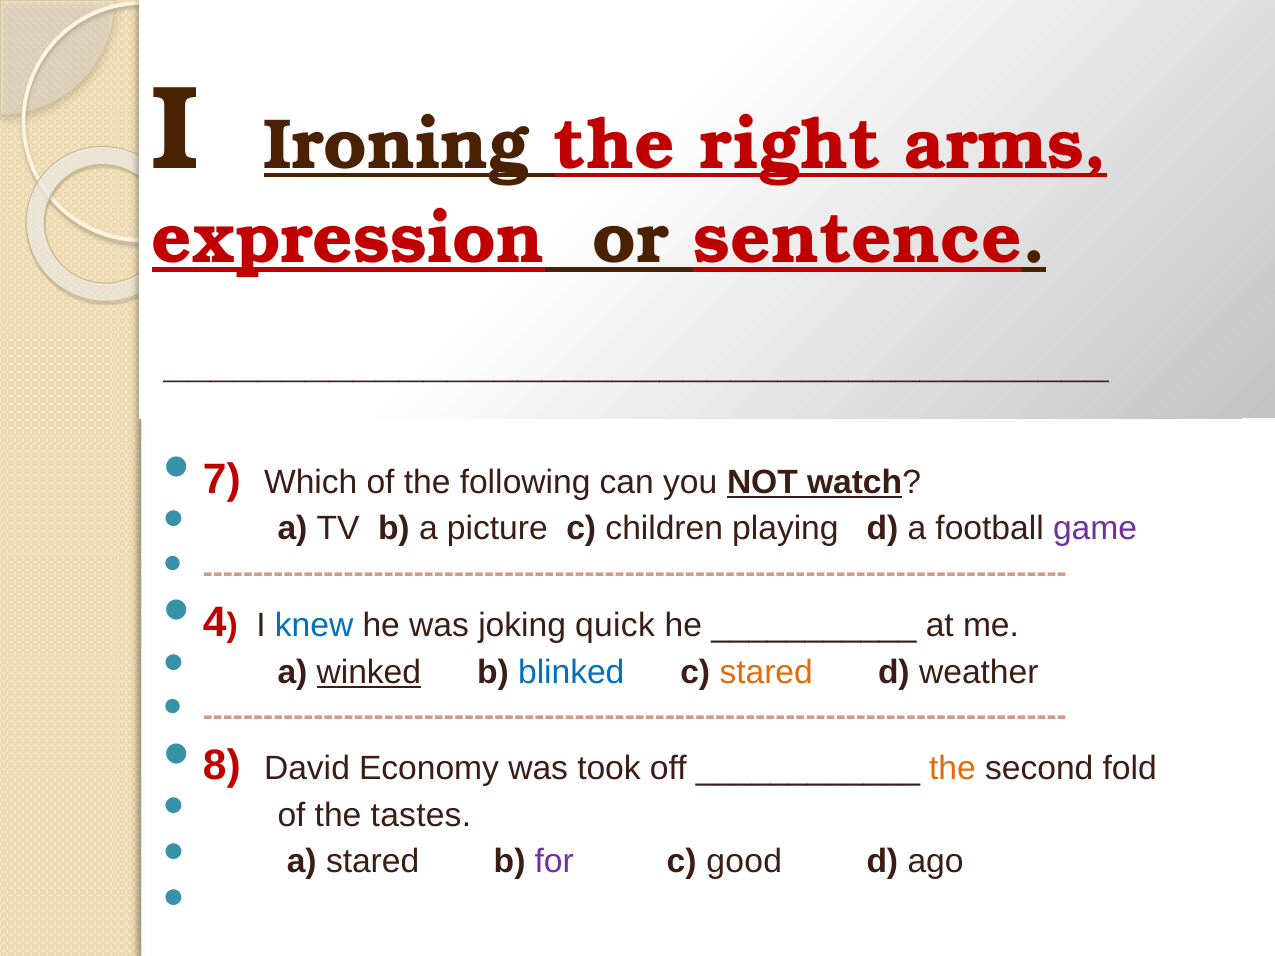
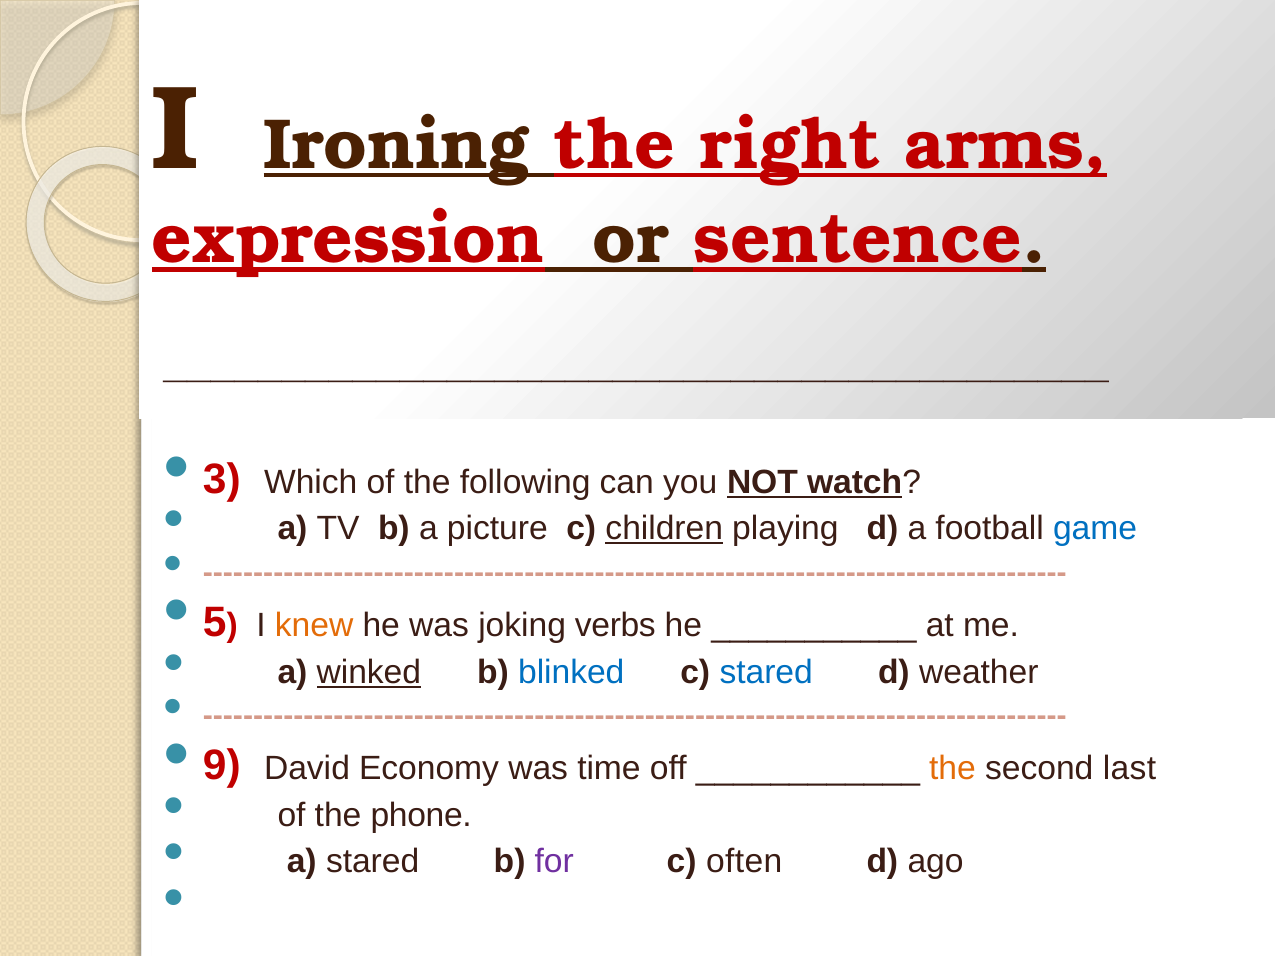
7: 7 -> 3 (222, 479)
children underline: none -> present (664, 529)
game colour: purple -> blue (1095, 529)
4: 4 -> 5 (215, 623)
knew colour: blue -> orange (314, 626)
quick: quick -> verbs (615, 626)
stared colour: orange -> blue (766, 672)
8: 8 -> 9 (222, 766)
took: took -> time (609, 769)
fold: fold -> last (1130, 769)
tastes: tastes -> phone (421, 816)
good: good -> often (744, 861)
